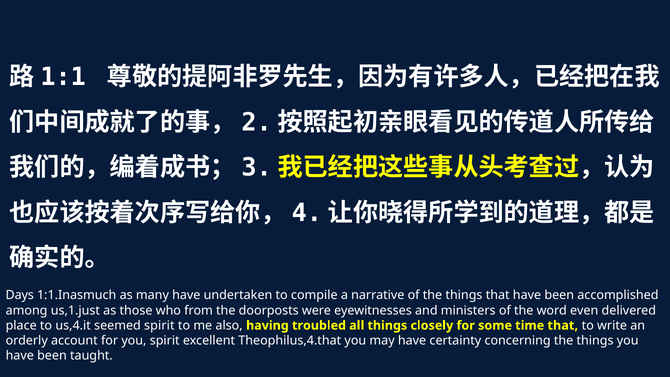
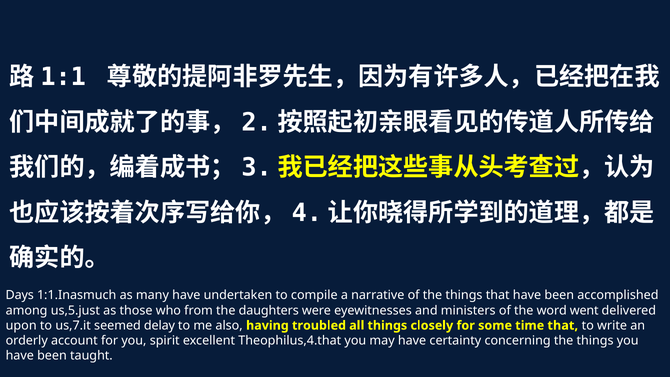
us,1.just: us,1.just -> us,5.just (75, 310)
doorposts: doorposts -> daughters (269, 310)
even: even -> went (584, 310)
place: place -> upon (21, 325)
us,4.it: us,4.it -> us,7.it (73, 325)
seemed spirit: spirit -> delay (159, 325)
